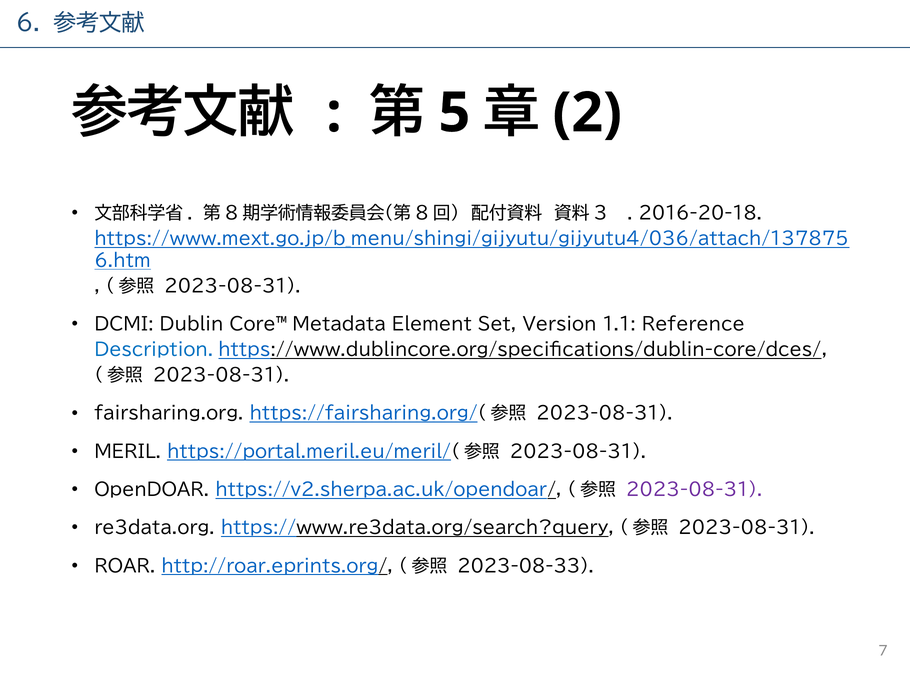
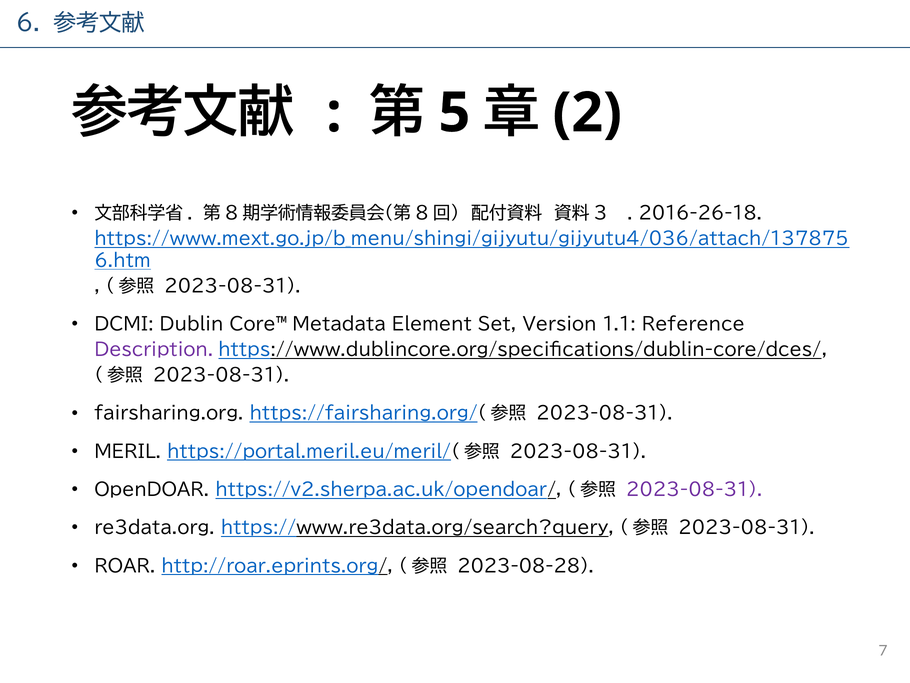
2016-20-18: 2016-20-18 -> 2016-26-18 (700, 213)
Description colour: blue -> purple (154, 350)
2023-08-33: 2023-08-33 -> 2023-08-28 (526, 566)
